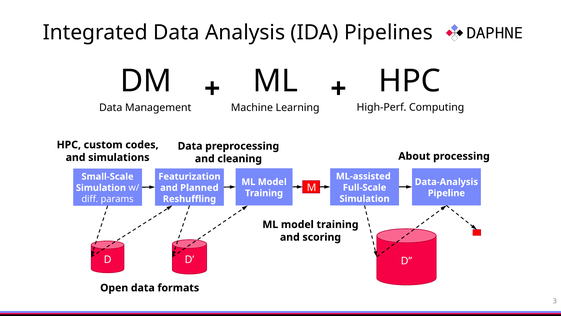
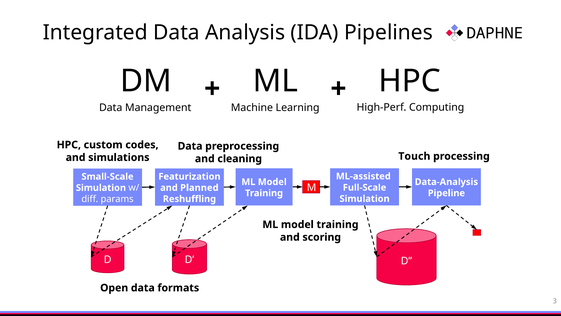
About: About -> Touch (414, 156)
